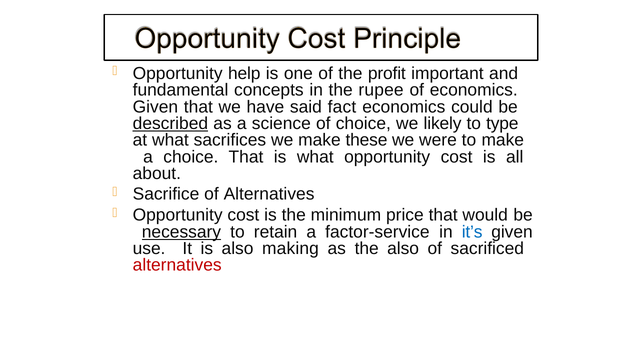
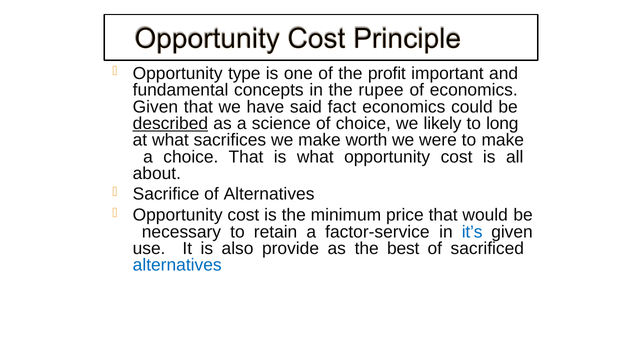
help: help -> type (244, 74)
type: type -> long (502, 124)
these: these -> worth (367, 140)
necessary underline: present -> none (181, 232)
making: making -> provide (291, 249)
the also: also -> best (403, 249)
alternatives colour: red -> blue (177, 265)
